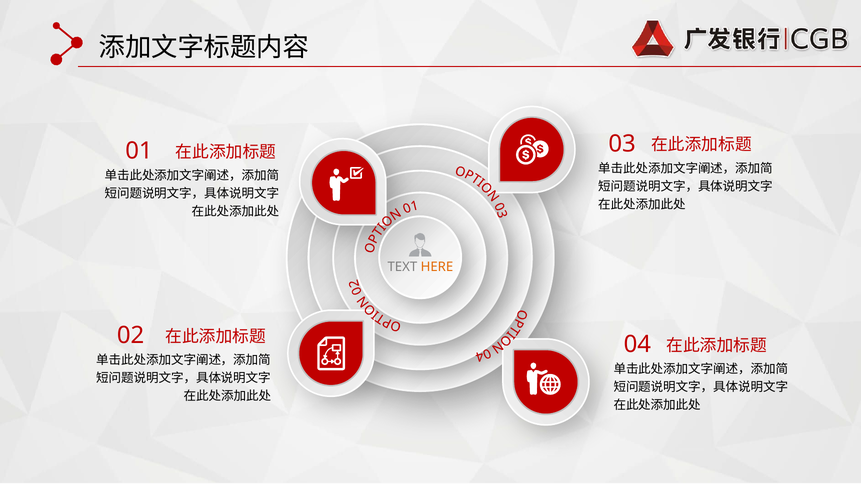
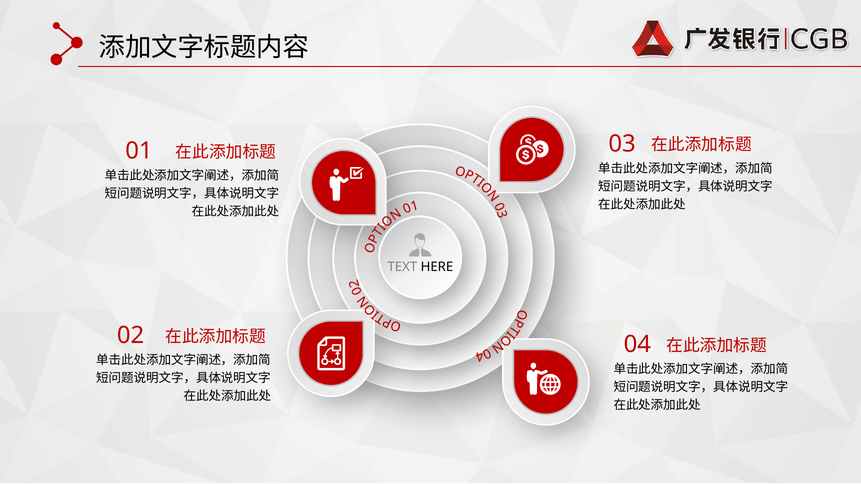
HERE colour: orange -> black (437, 267)
